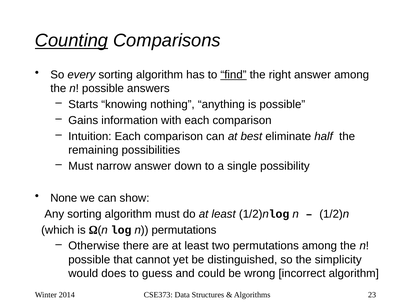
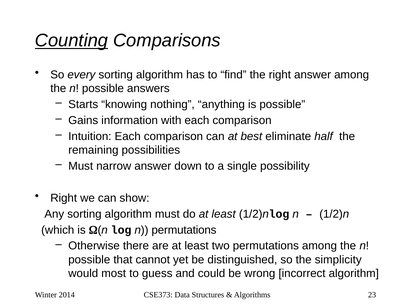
find underline: present -> none (233, 75)
None: None -> Right (64, 198)
does: does -> most (114, 273)
